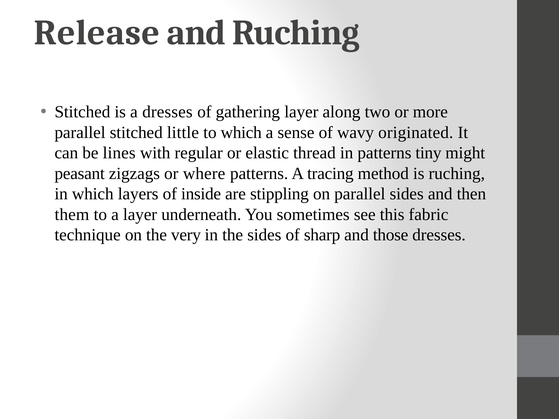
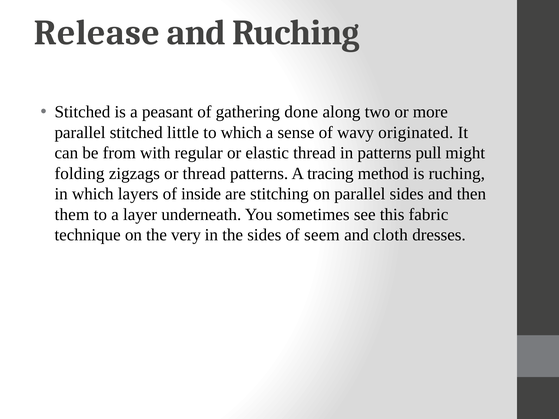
a dresses: dresses -> peasant (167, 112)
gathering layer: layer -> done (301, 112)
lines: lines -> from (119, 153)
tiny: tiny -> pull (428, 153)
peasant: peasant -> folding (80, 174)
or where: where -> thread (204, 174)
stippling: stippling -> stitching (279, 194)
sharp: sharp -> seem (322, 235)
those: those -> cloth (390, 235)
